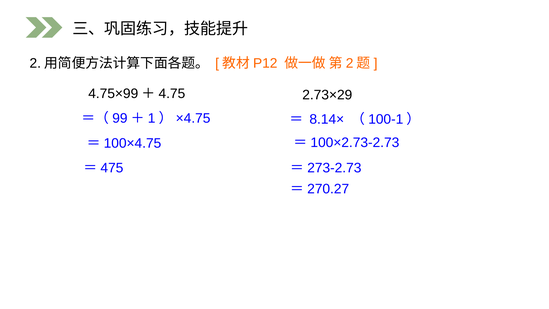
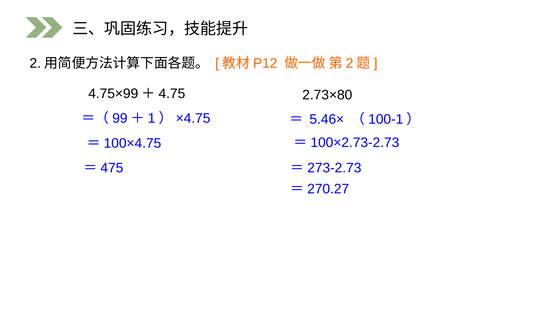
2.73×29: 2.73×29 -> 2.73×80 (327, 95)
8.14×: 8.14× -> 5.46× (327, 119)
